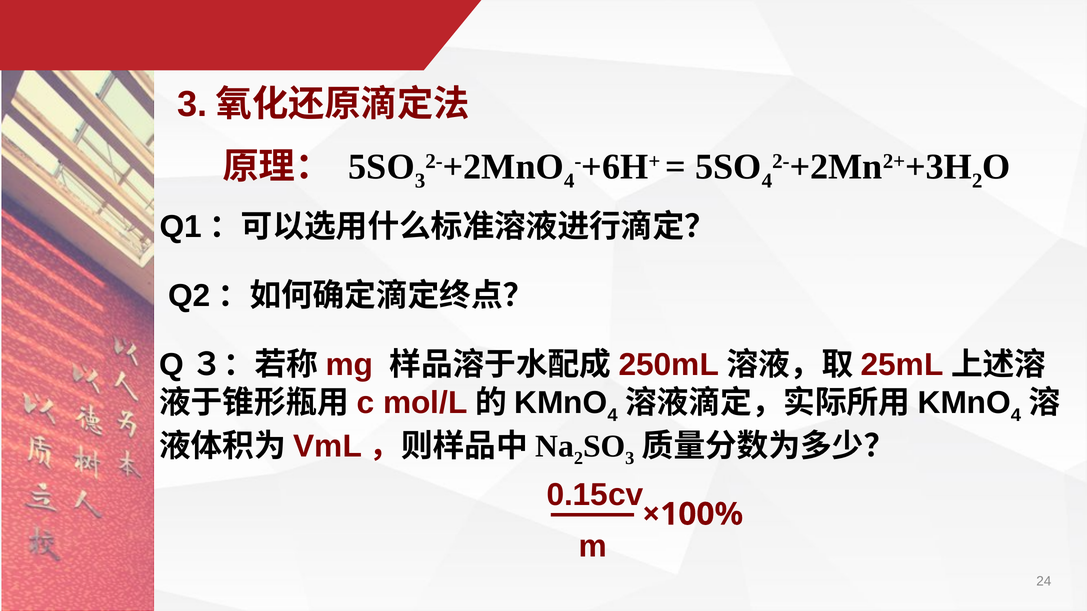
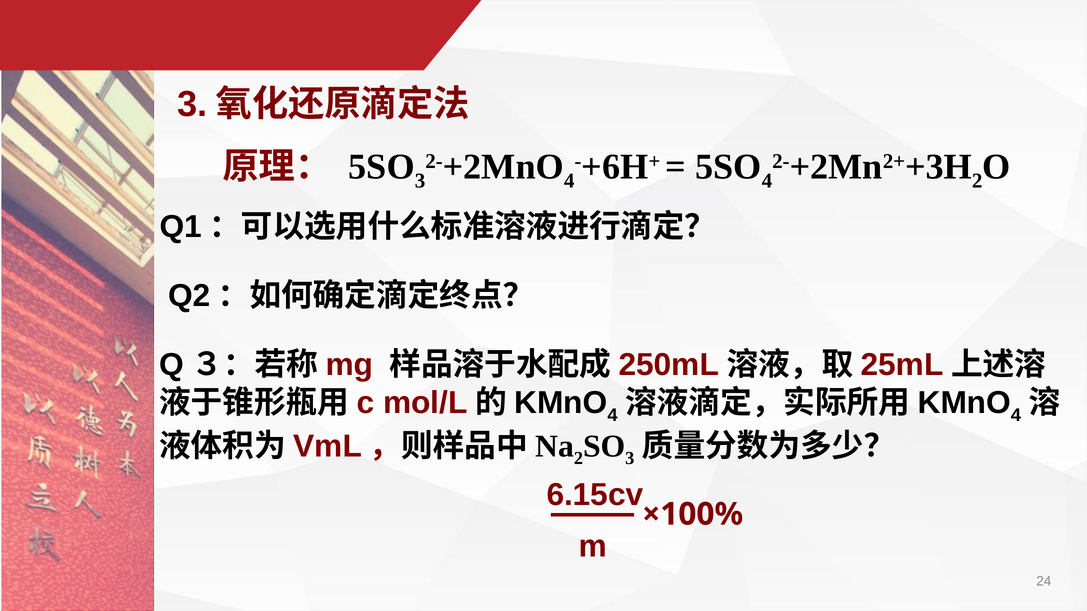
0.15cv: 0.15cv -> 6.15cv (595, 495)
